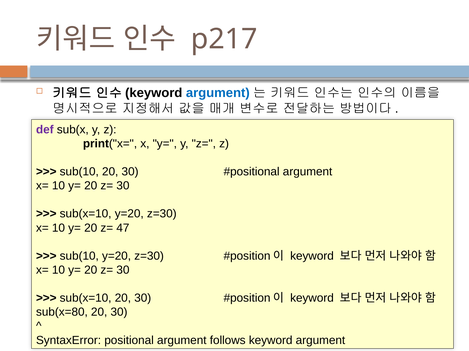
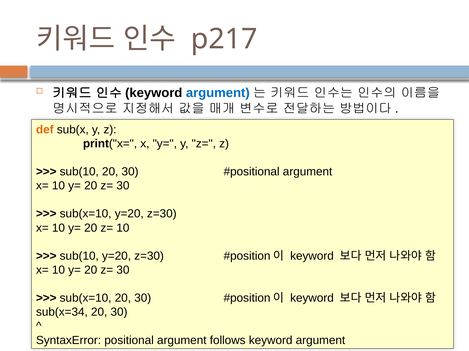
def colour: purple -> orange (45, 130)
z= 47: 47 -> 10 (123, 228)
sub(x=80: sub(x=80 -> sub(x=34 (62, 313)
